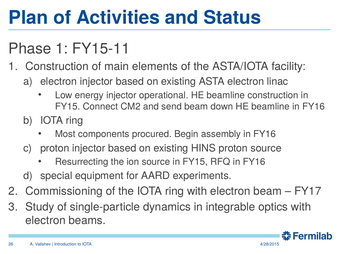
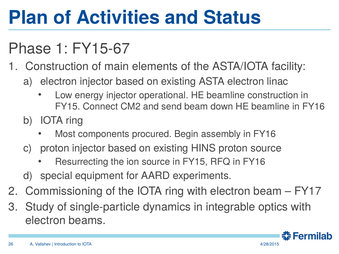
FY15-11: FY15-11 -> FY15-67 (101, 49)
